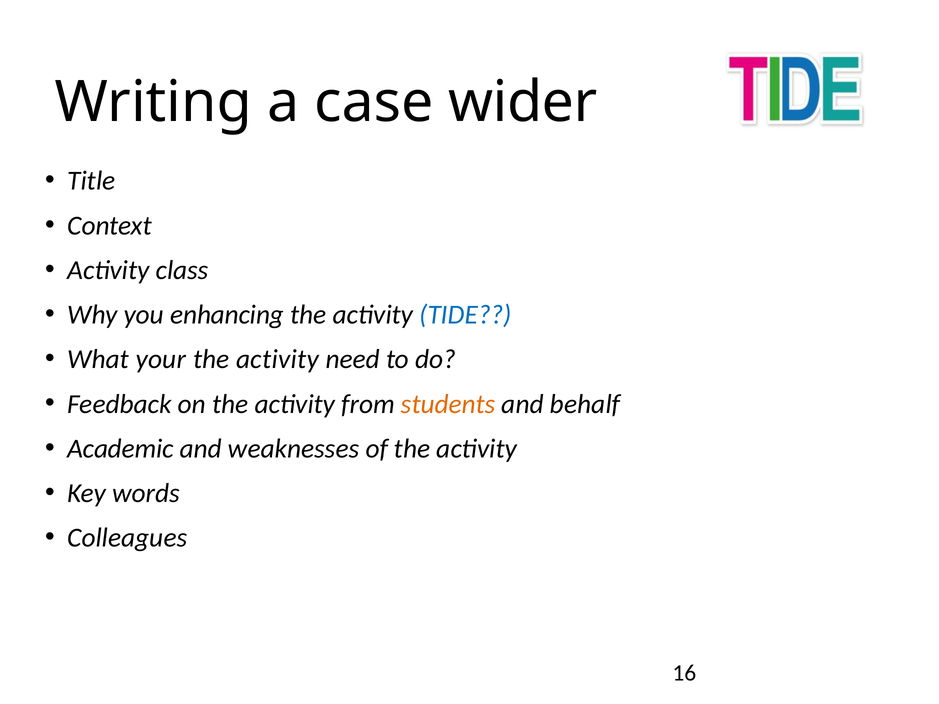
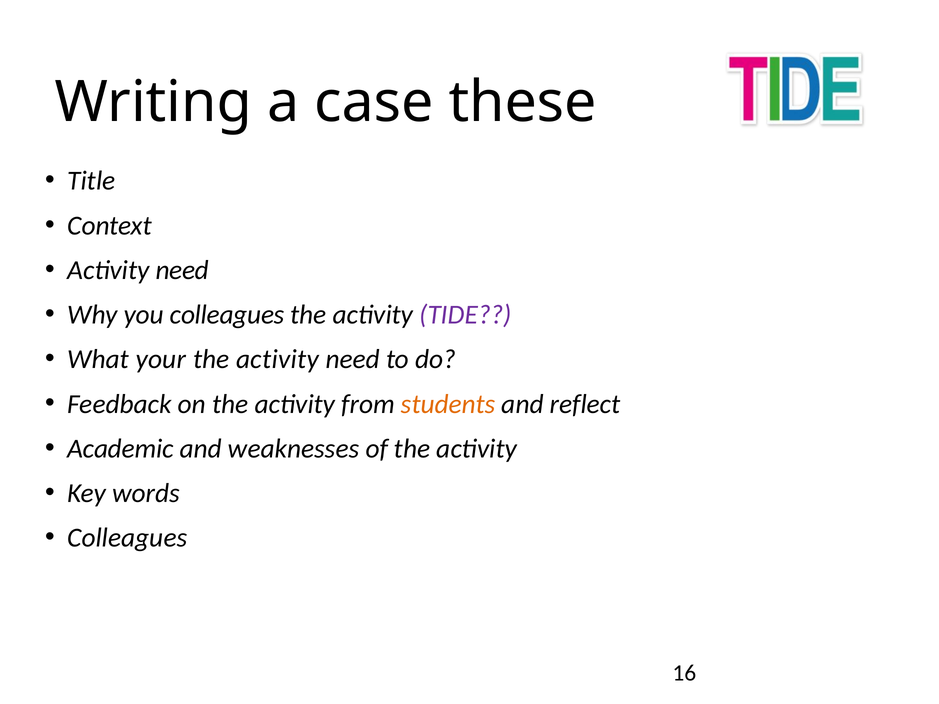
wider: wider -> these (523, 102)
class: class -> need (182, 270)
you enhancing: enhancing -> colleagues (227, 315)
TIDE colour: blue -> purple (466, 315)
behalf: behalf -> reflect (585, 404)
